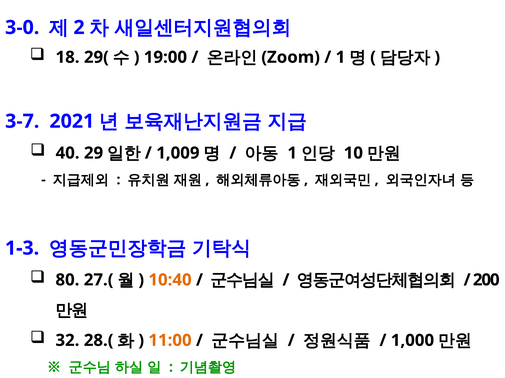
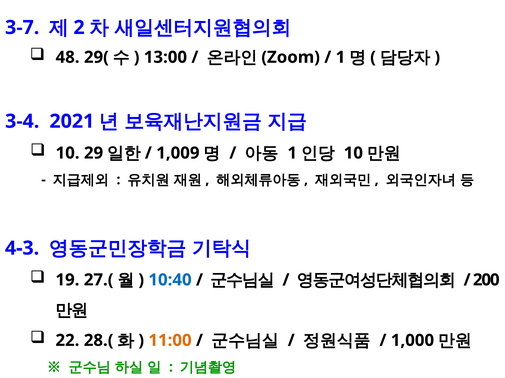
3-0: 3-0 -> 3-7 (22, 28)
18: 18 -> 48 (68, 57)
19:00: 19:00 -> 13:00 (165, 57)
3-7: 3-7 -> 3-4 (22, 122)
40: 40 -> 10 (68, 153)
1-3: 1-3 -> 4-3 (22, 249)
80: 80 -> 19 (67, 280)
10:40 colour: orange -> blue (170, 280)
32: 32 -> 22 (67, 341)
